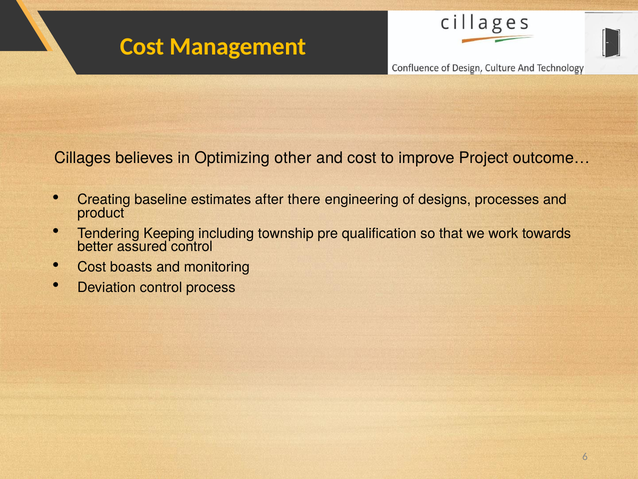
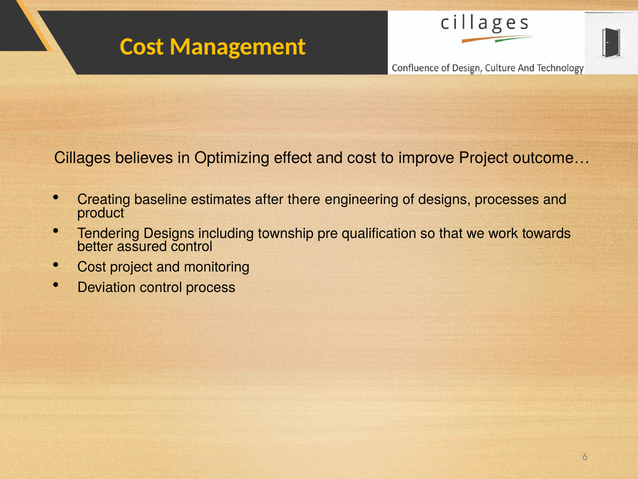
other: other -> effect (293, 158)
Tendering Keeping: Keeping -> Designs (169, 233)
Cost boasts: boasts -> project (131, 267)
